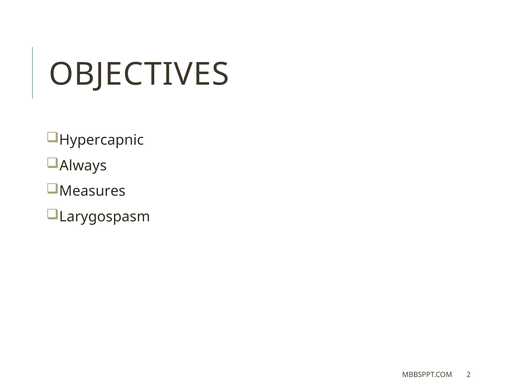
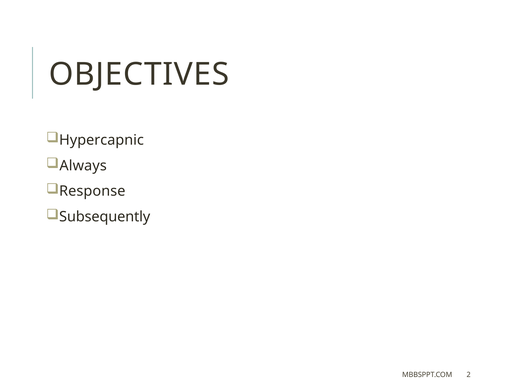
Measures: Measures -> Response (92, 191)
Larygospasm: Larygospasm -> Subsequently (105, 217)
